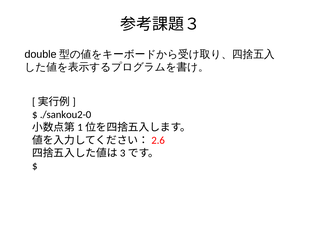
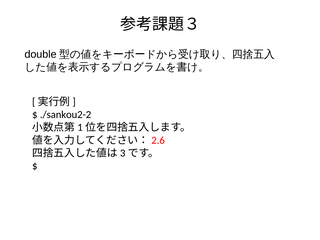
./sankou2-0: ./sankou2-0 -> ./sankou2-2 (66, 115)
